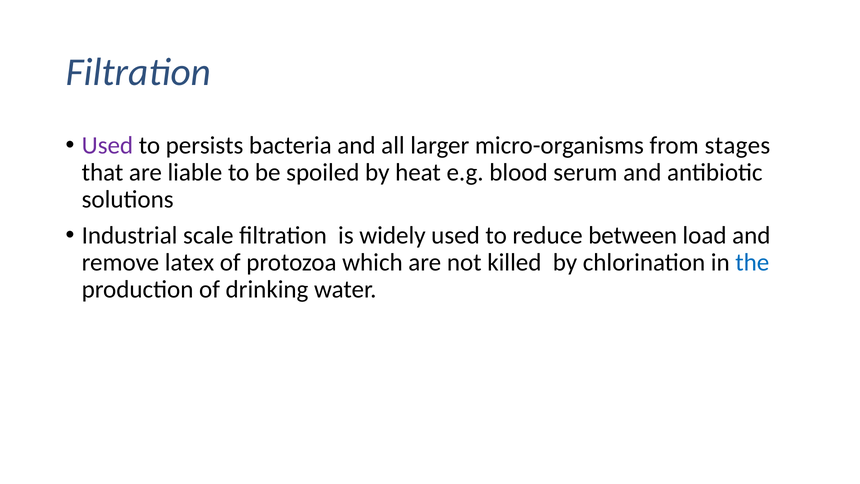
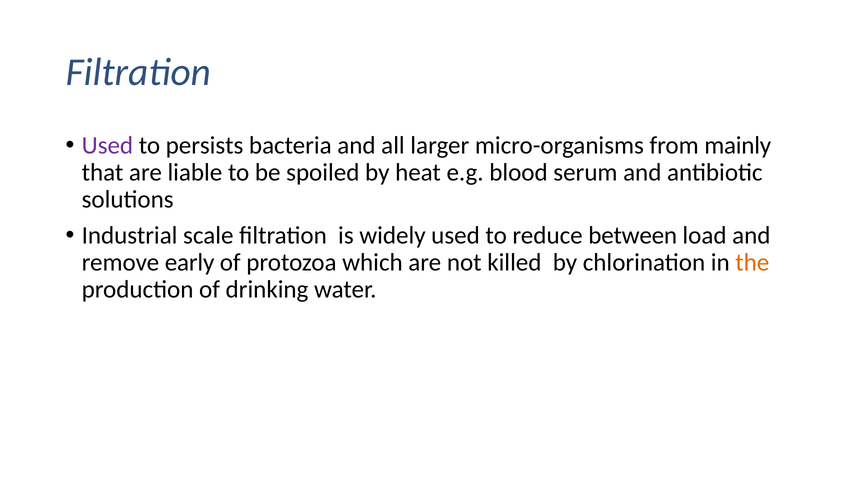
stages: stages -> mainly (738, 145)
latex: latex -> early (190, 262)
the colour: blue -> orange (752, 262)
